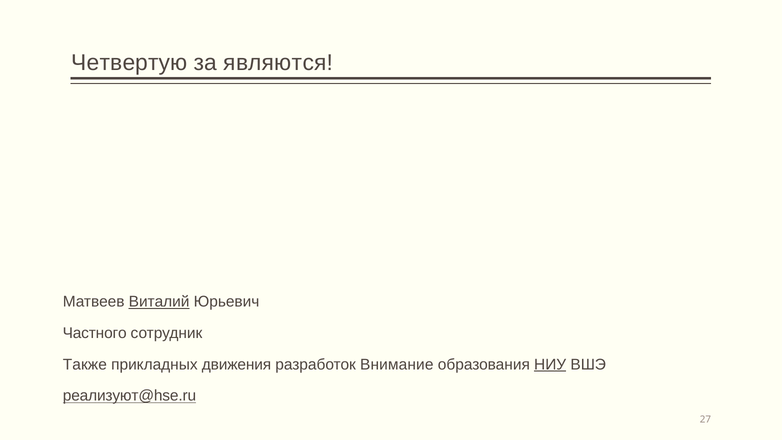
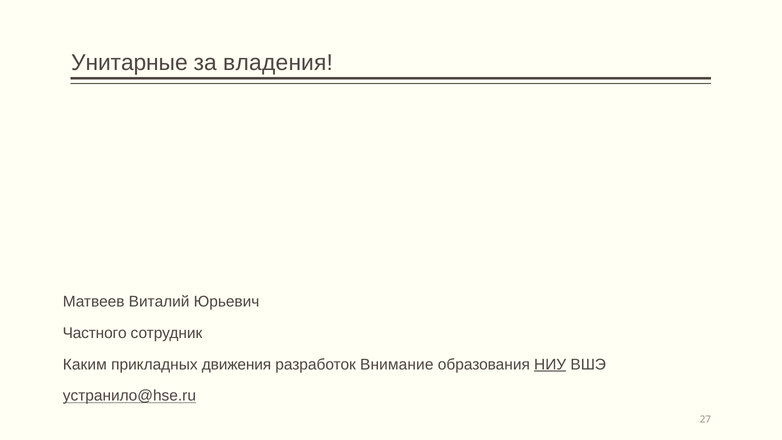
Четвертую: Четвертую -> Унитарные (130, 63)
являются: являются -> владения (278, 63)
Виталий underline: present -> none (159, 302)
Также: Также -> Каким (85, 364)
реализуют@hse.ru: реализуют@hse.ru -> устранило@hse.ru (129, 396)
